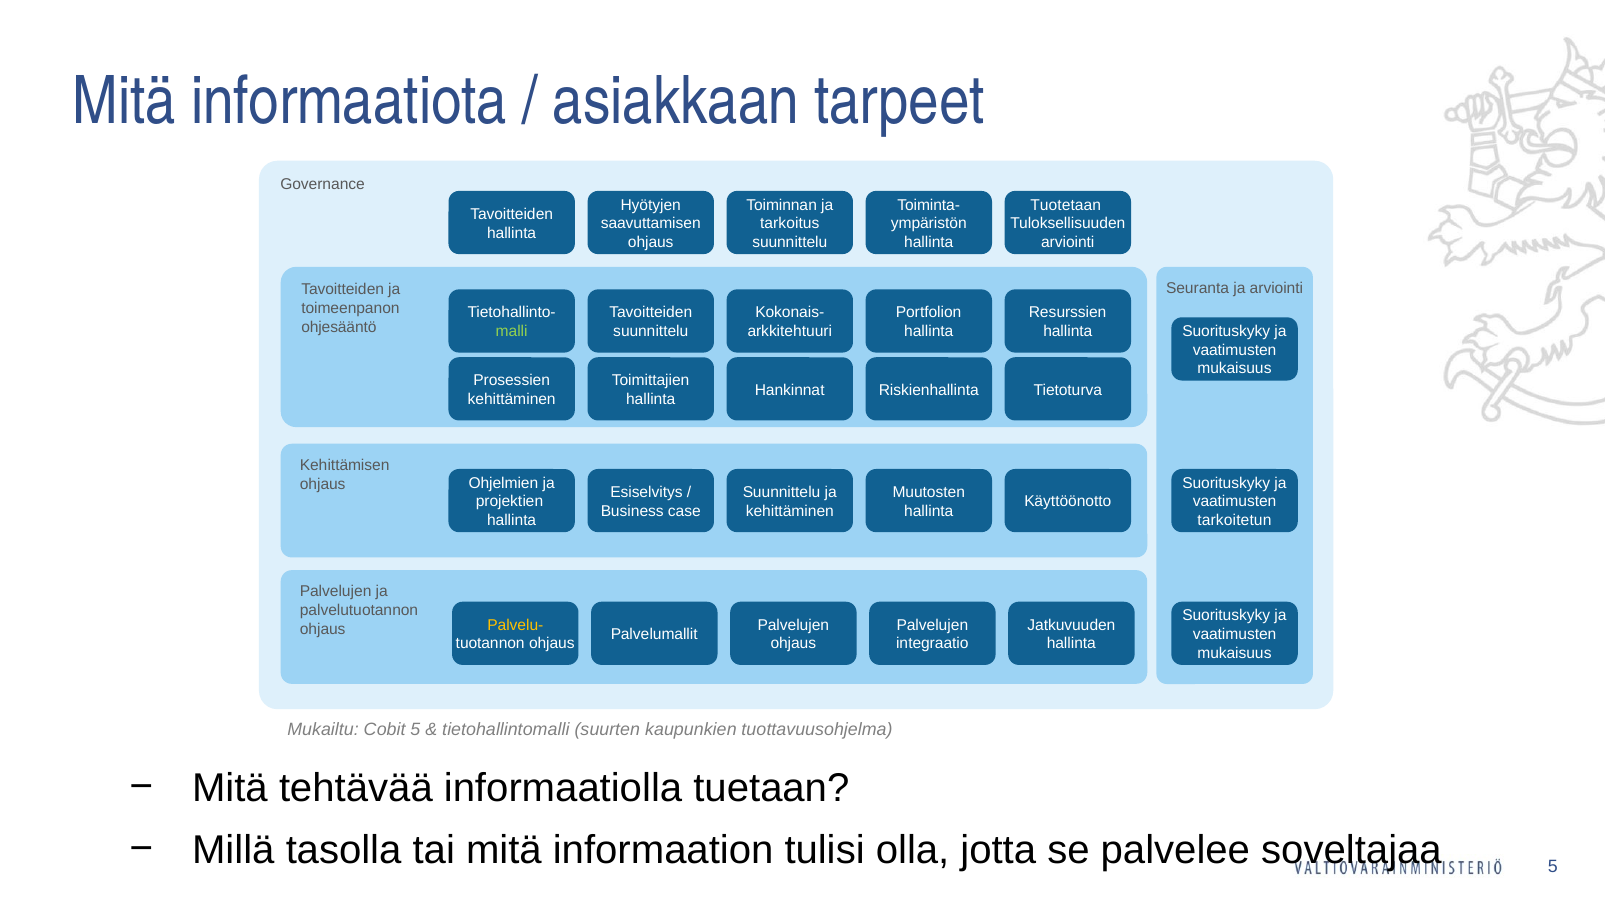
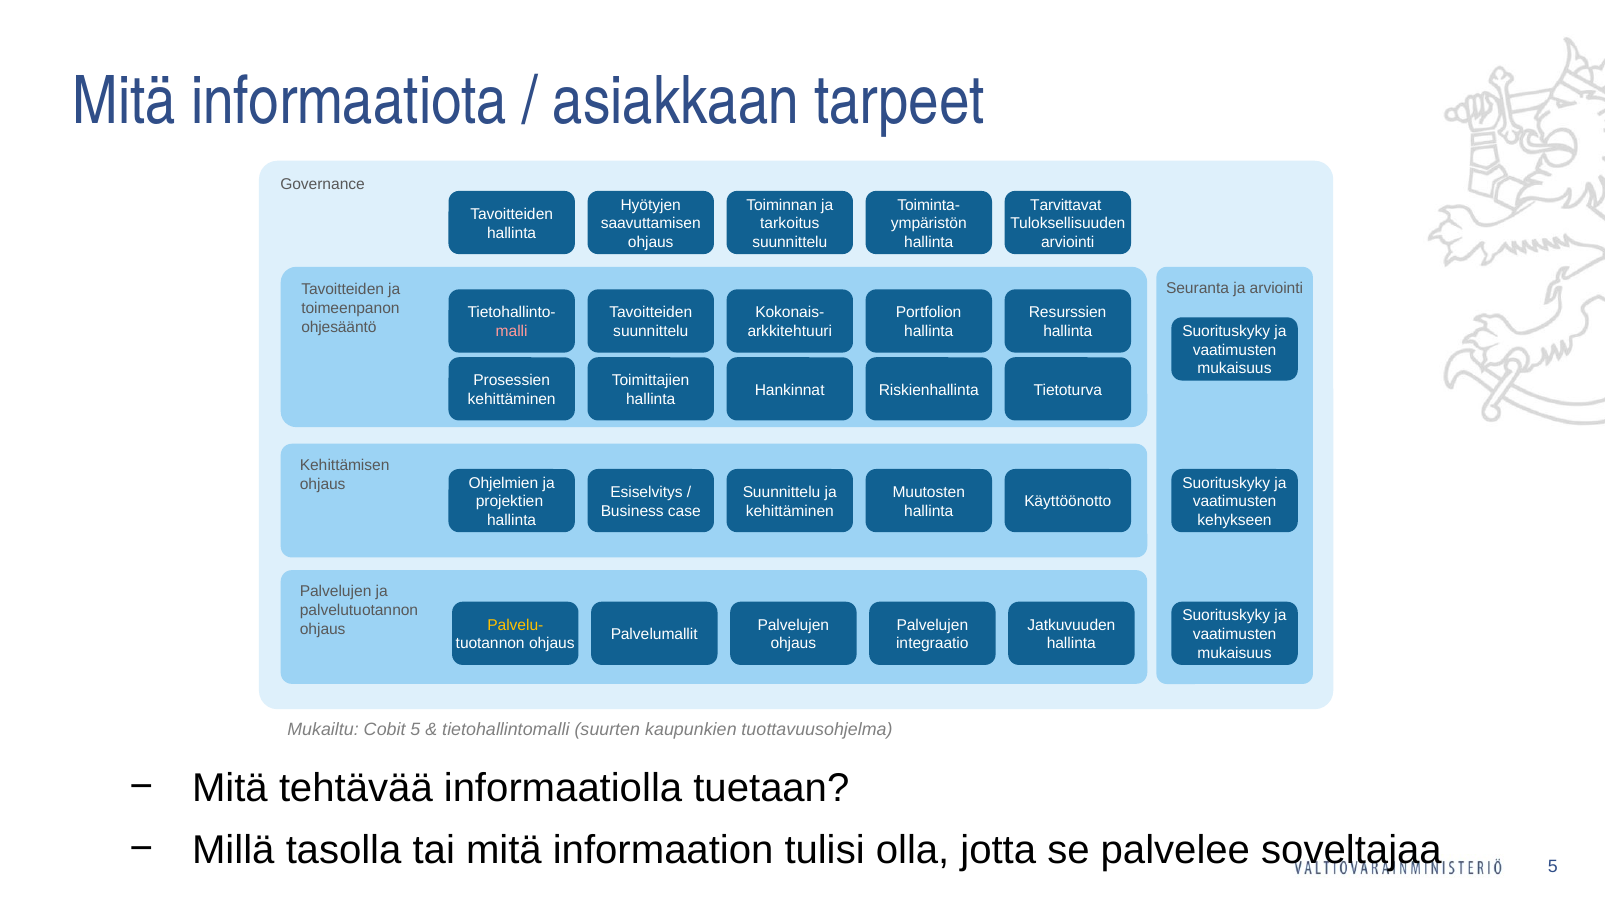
Tuotetaan: Tuotetaan -> Tarvittavat (1066, 205)
malli colour: light green -> pink (512, 331)
tarkoitetun: tarkoitetun -> kehykseen (1235, 520)
